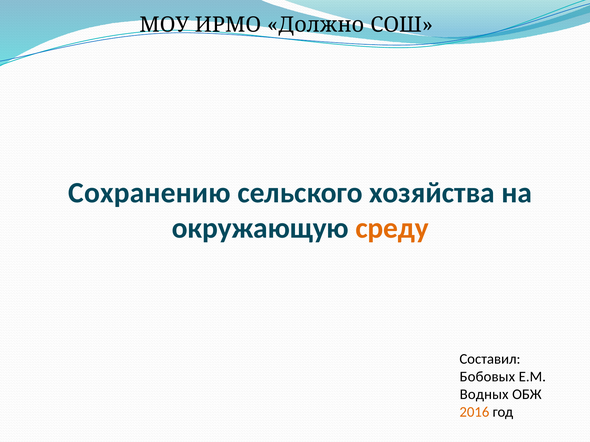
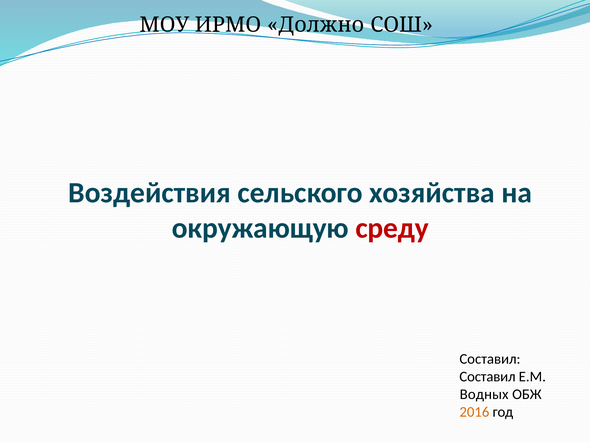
Сохранению: Сохранению -> Воздействия (150, 193)
среду colour: orange -> red (392, 228)
Бобовых: Бобовых -> Составил (487, 377)
